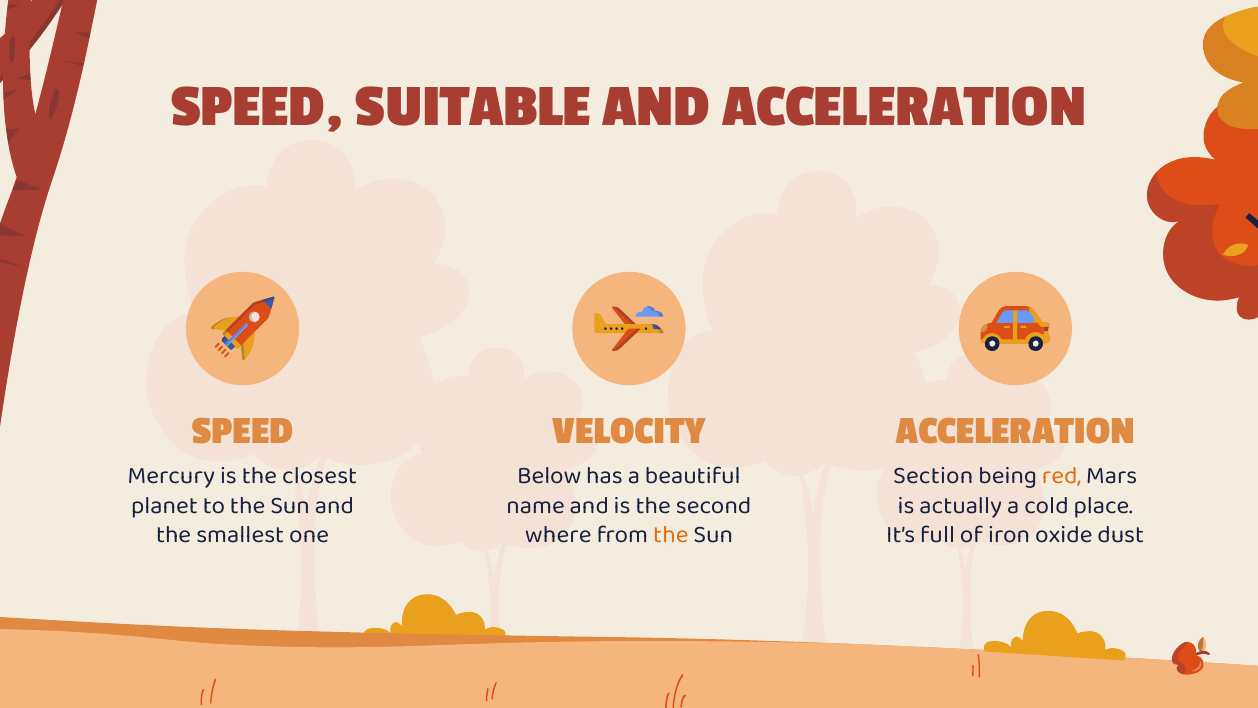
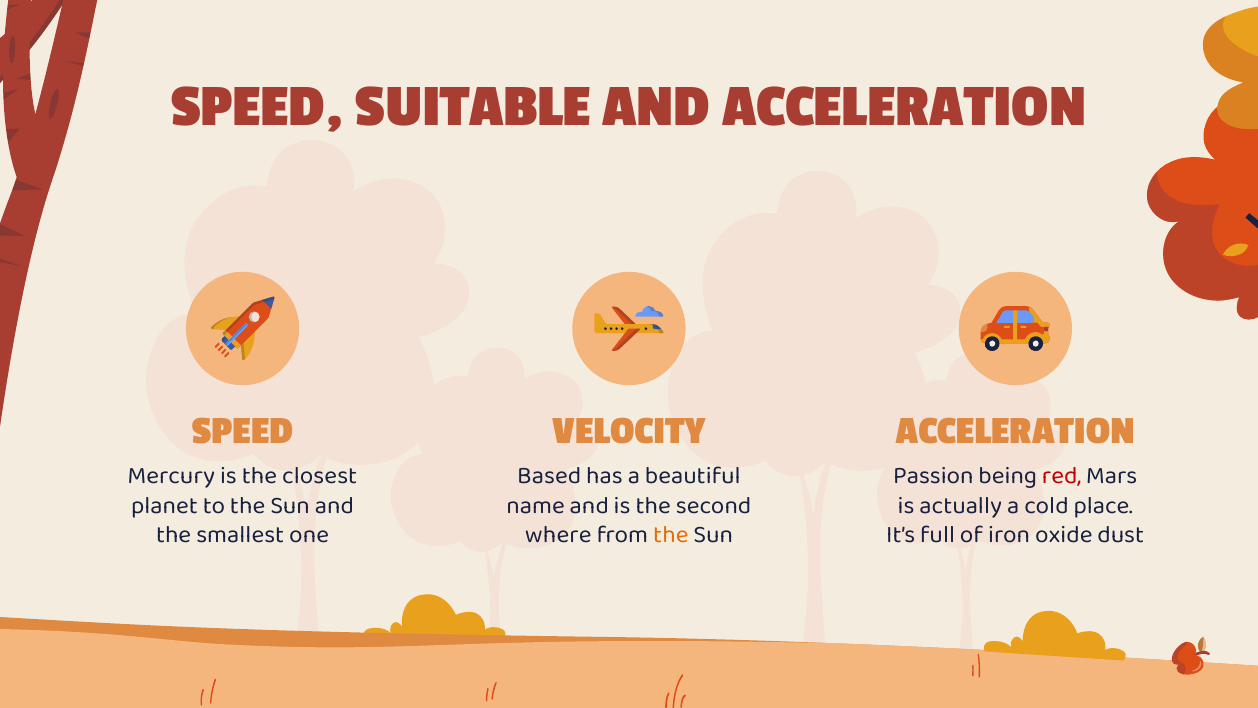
Below: Below -> Based (549, 476)
Section: Section -> Passion (933, 476)
red colour: orange -> red (1061, 476)
